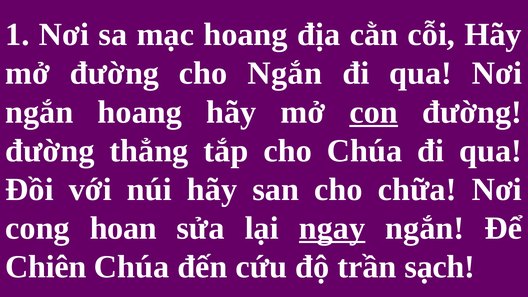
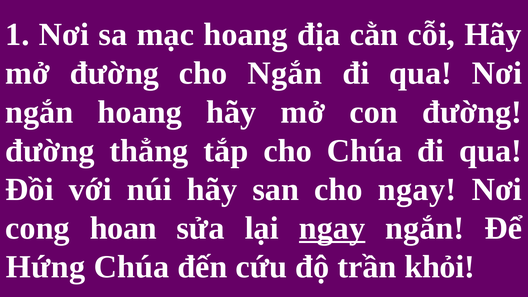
con underline: present -> none (374, 112)
cho chữa: chữa -> ngay (417, 189)
Chiên: Chiên -> Hứng (45, 267)
sạch: sạch -> khỏi (440, 267)
